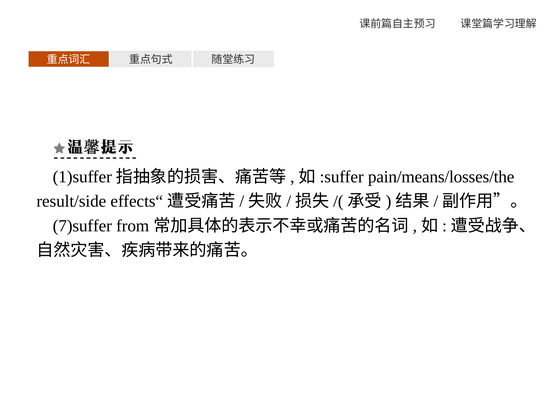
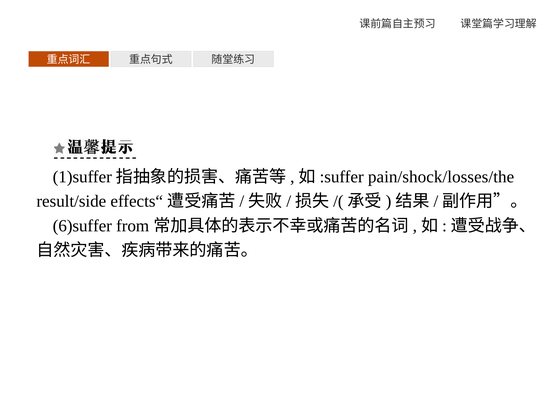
pain/means/losses/the: pain/means/losses/the -> pain/shock/losses/the (441, 177)
7)suffer: 7)suffer -> 6)suffer (82, 226)
